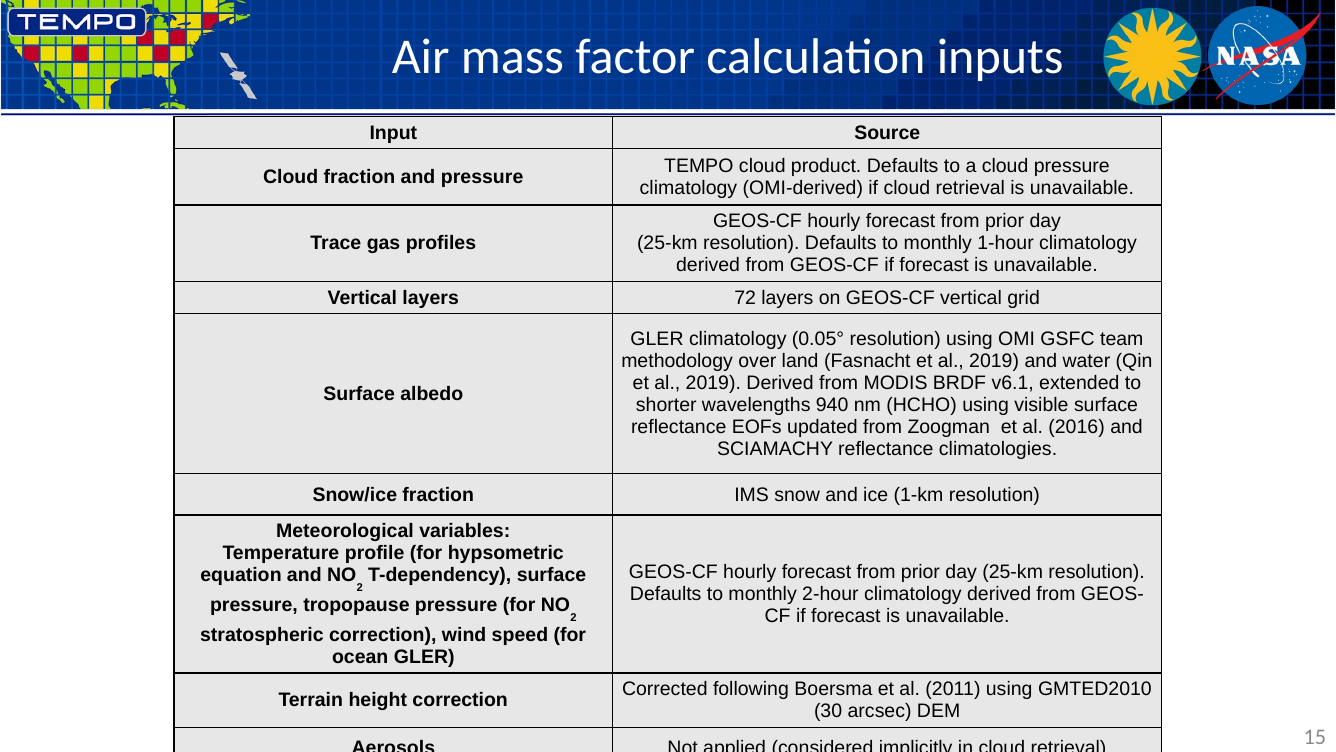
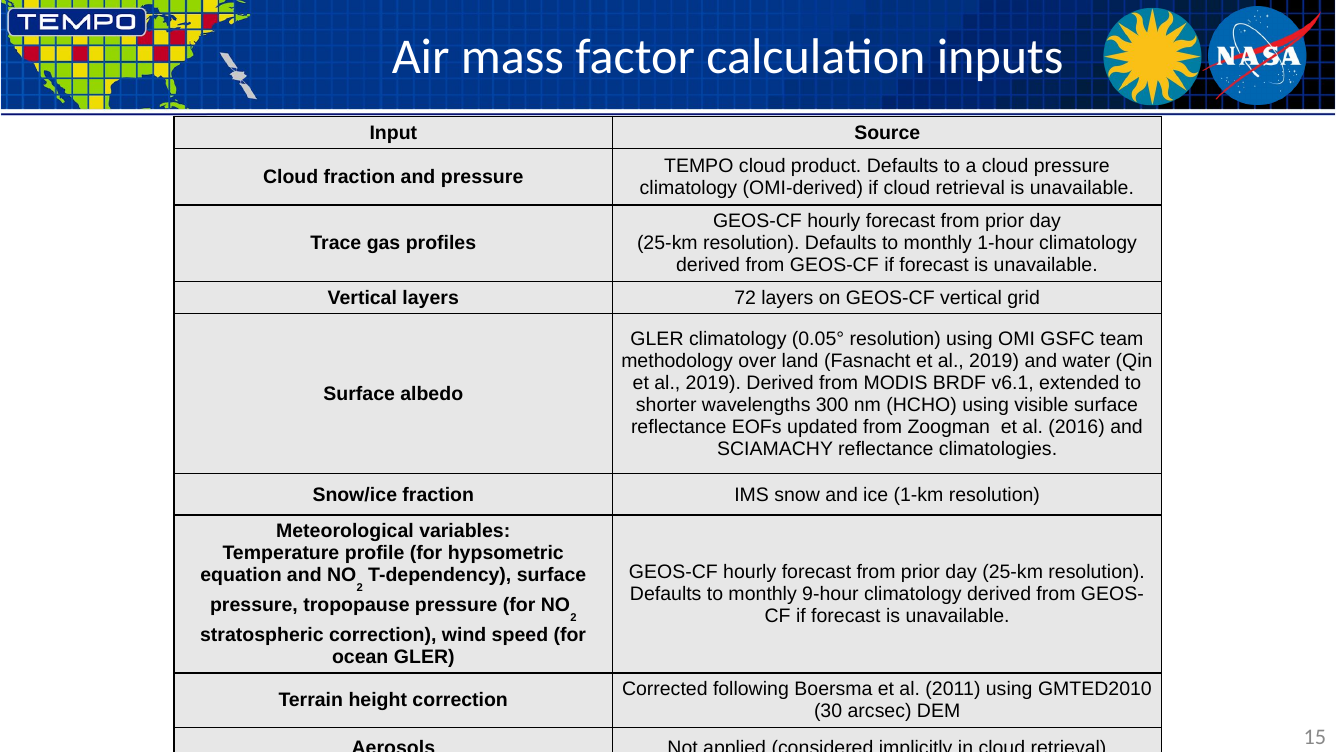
940: 940 -> 300 (832, 405)
2-hour: 2-hour -> 9-hour (830, 594)
